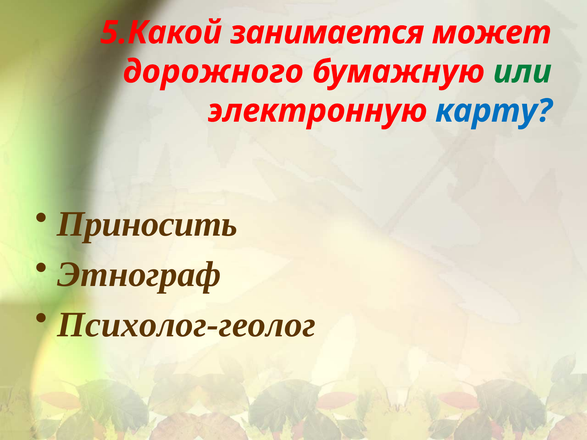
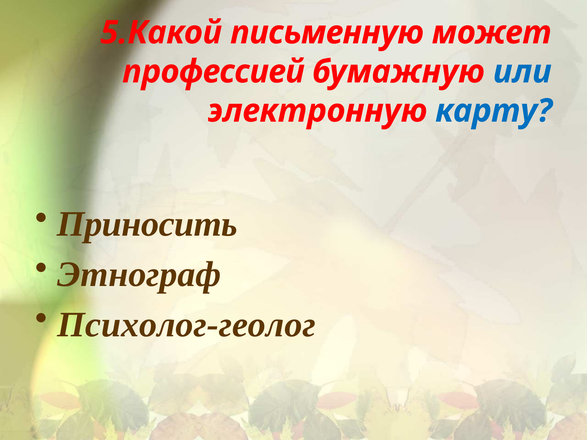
занимается: занимается -> письменную (327, 33)
дорожного: дорожного -> профессией (213, 72)
или colour: green -> blue (522, 72)
